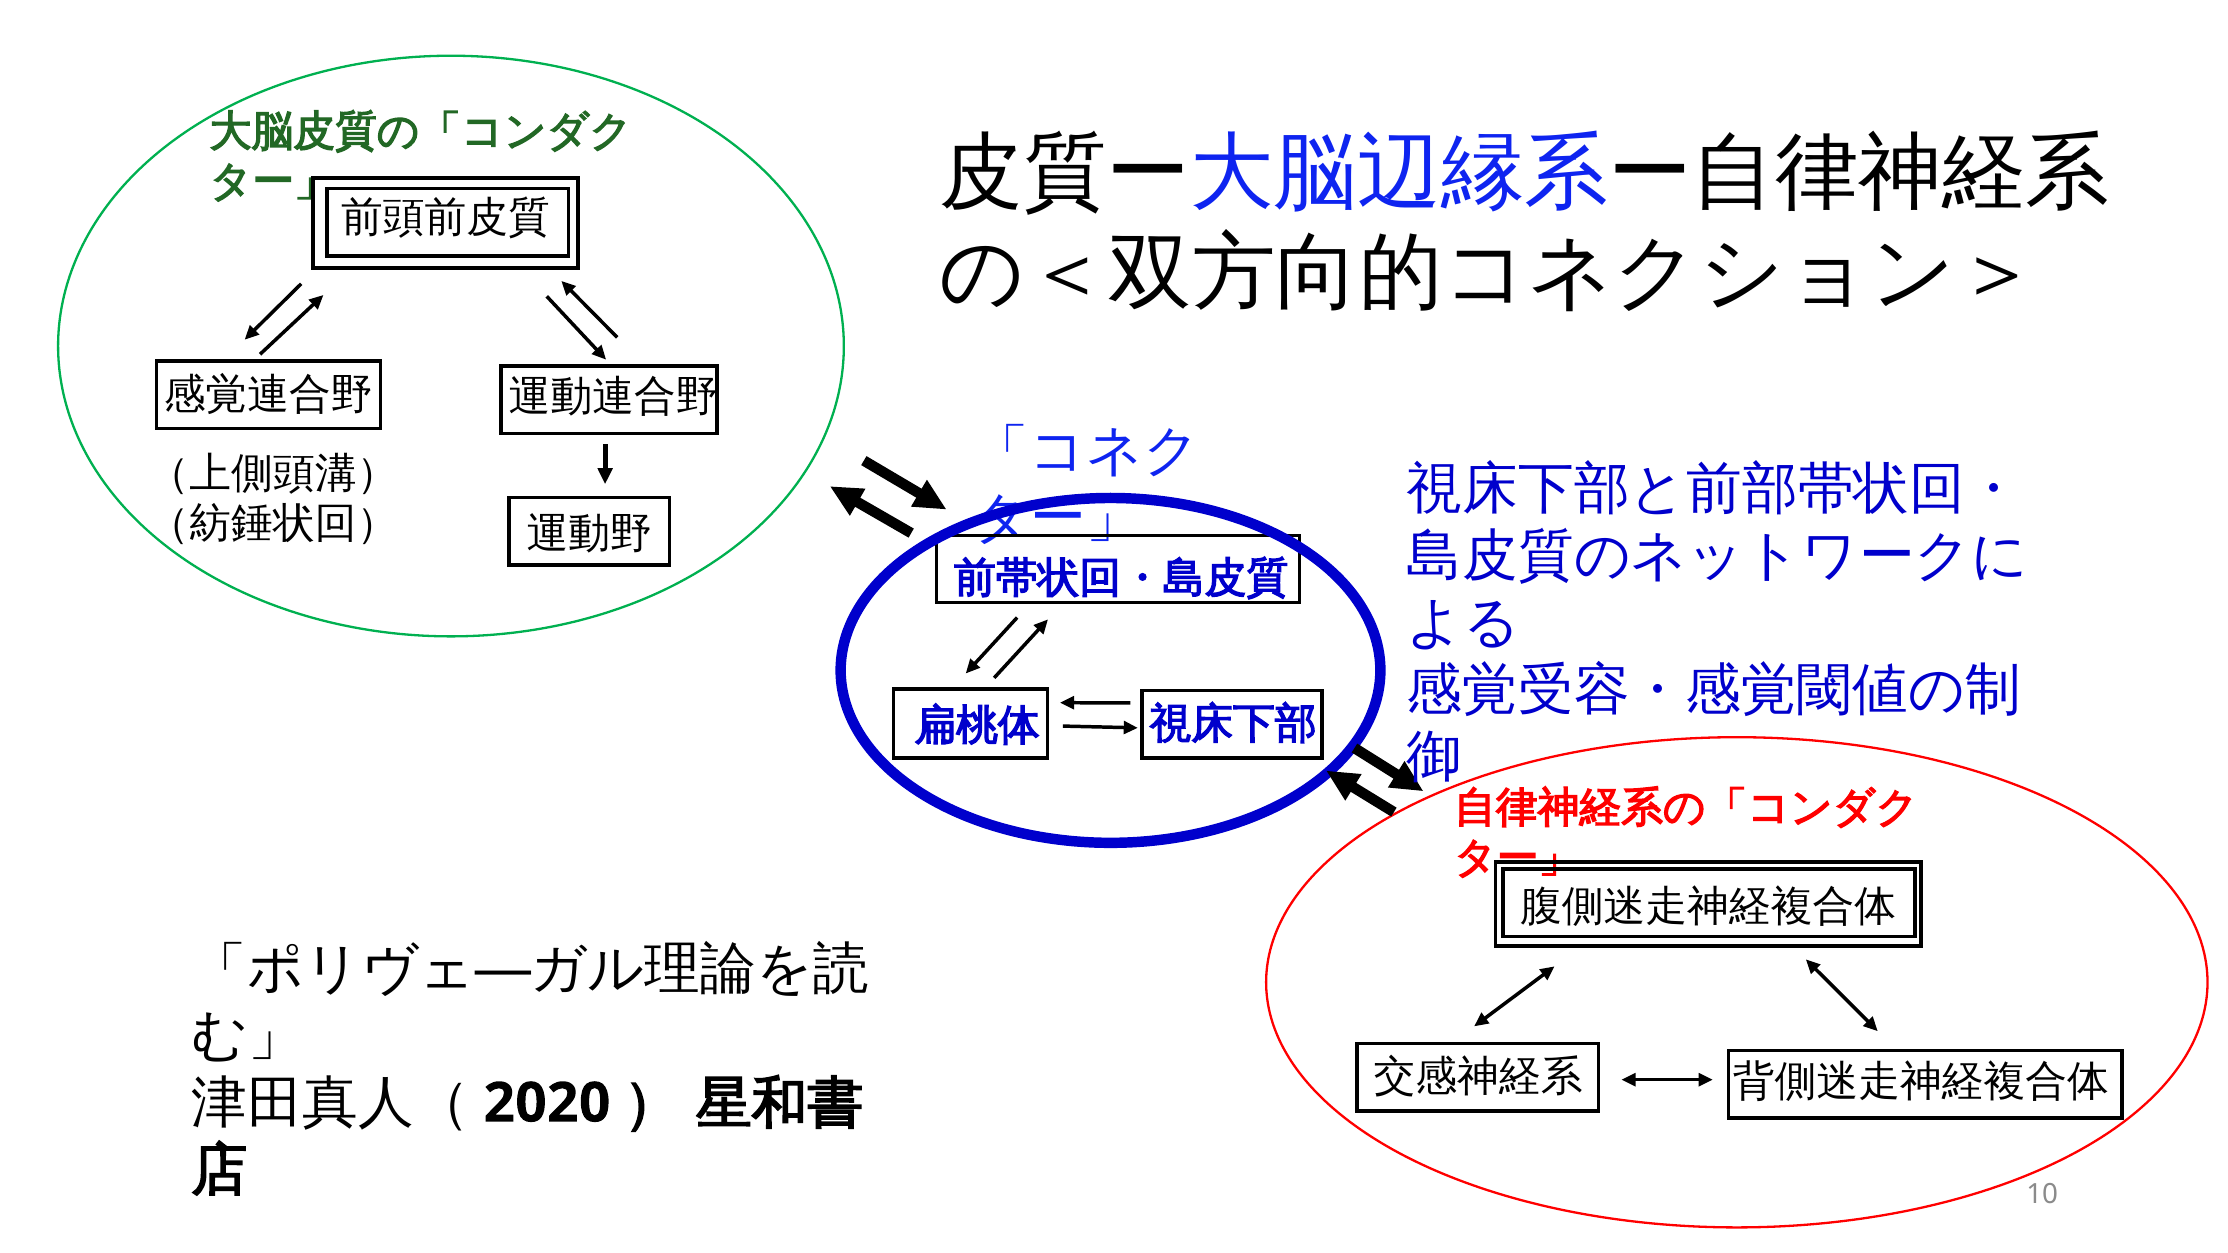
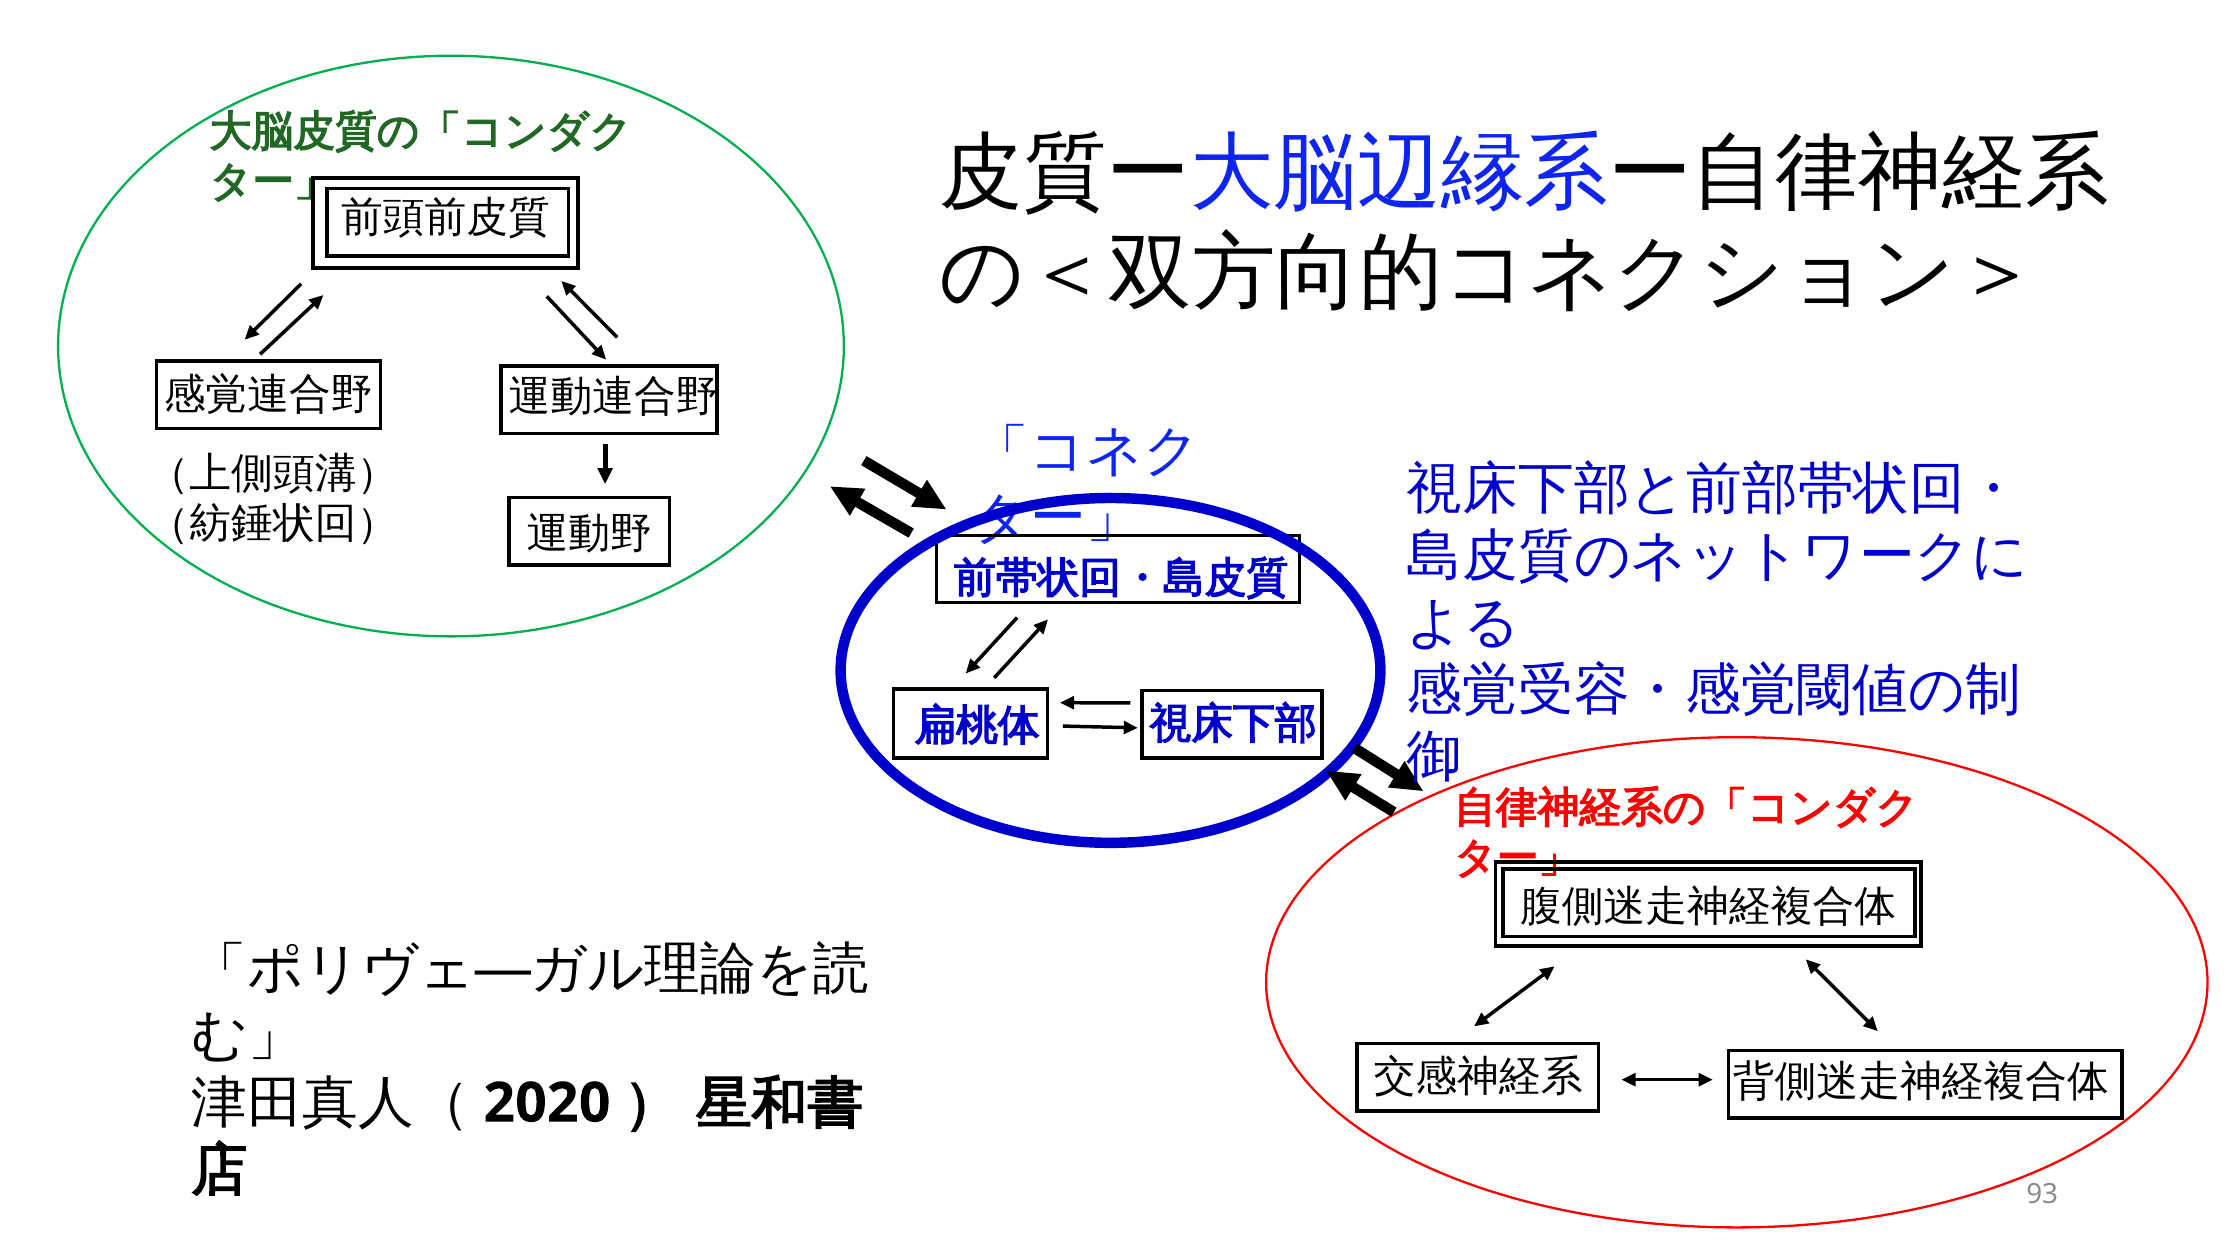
10: 10 -> 93 (2042, 1195)
